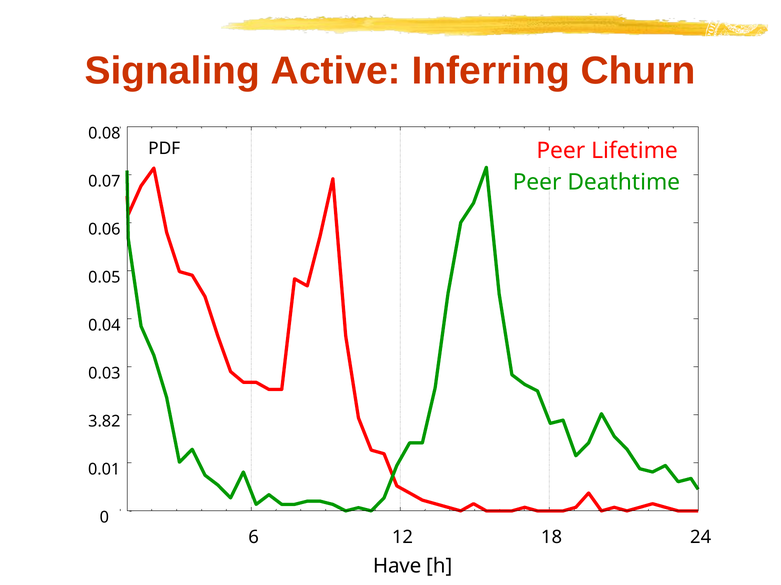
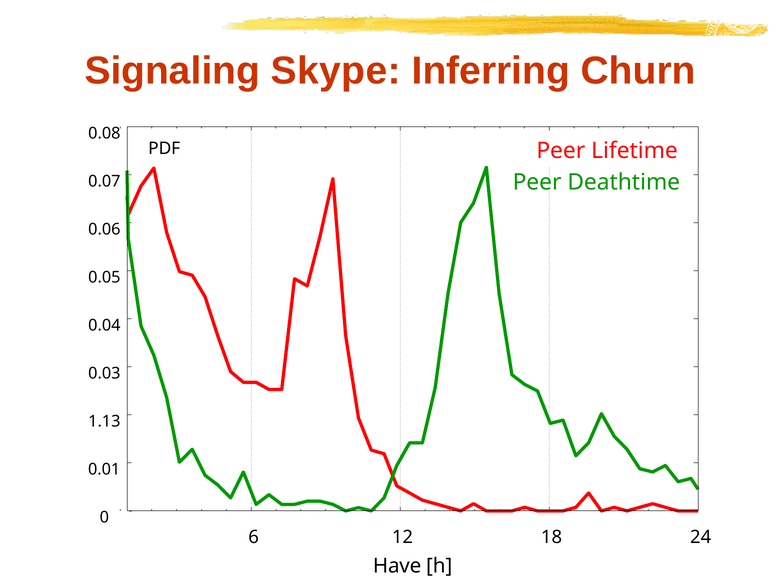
Active: Active -> Skype (336, 71)
3.82: 3.82 -> 1.13 (104, 422)
